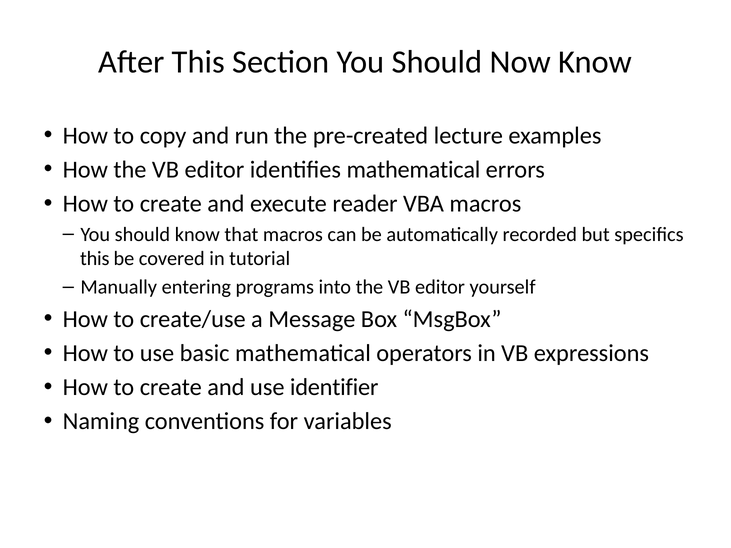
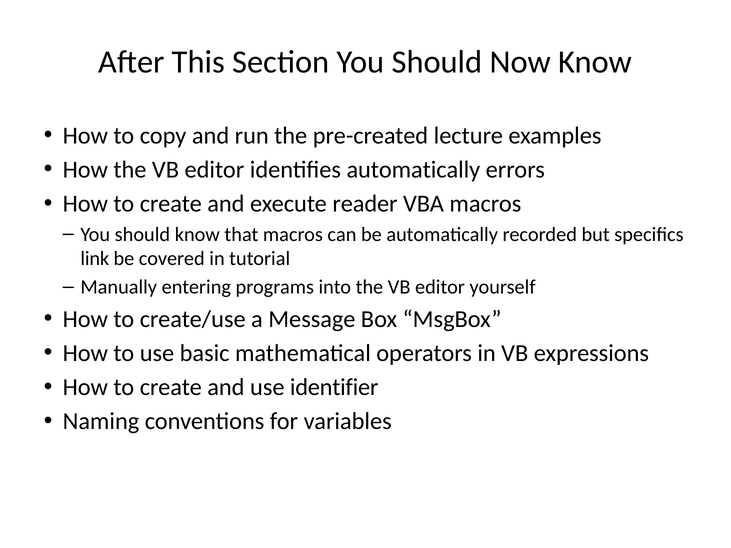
identifies mathematical: mathematical -> automatically (413, 170)
this: this -> link (95, 259)
